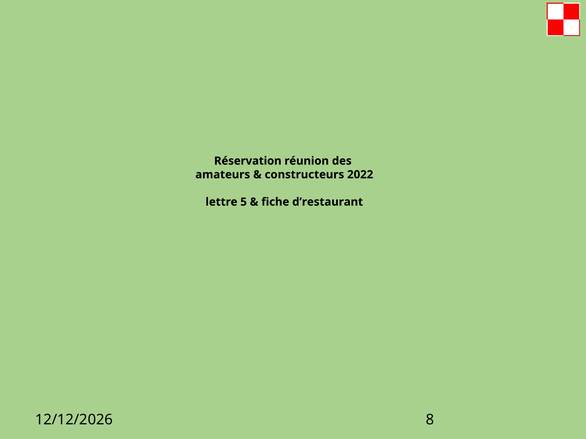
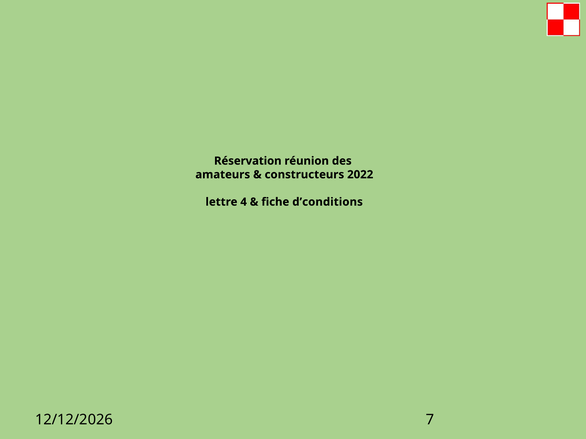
5: 5 -> 4 (244, 202)
d’restaurant: d’restaurant -> d’conditions (328, 202)
8: 8 -> 7 (430, 420)
